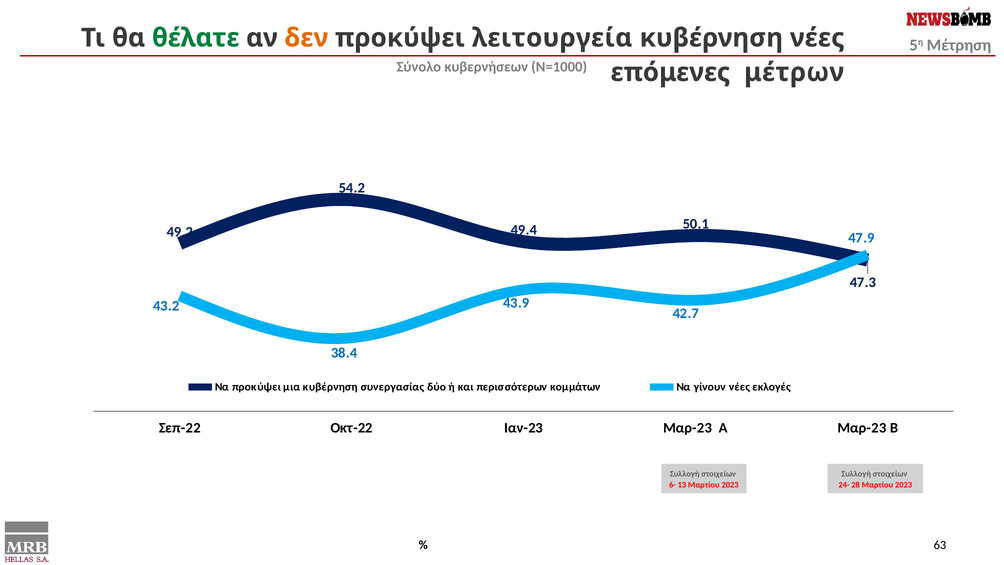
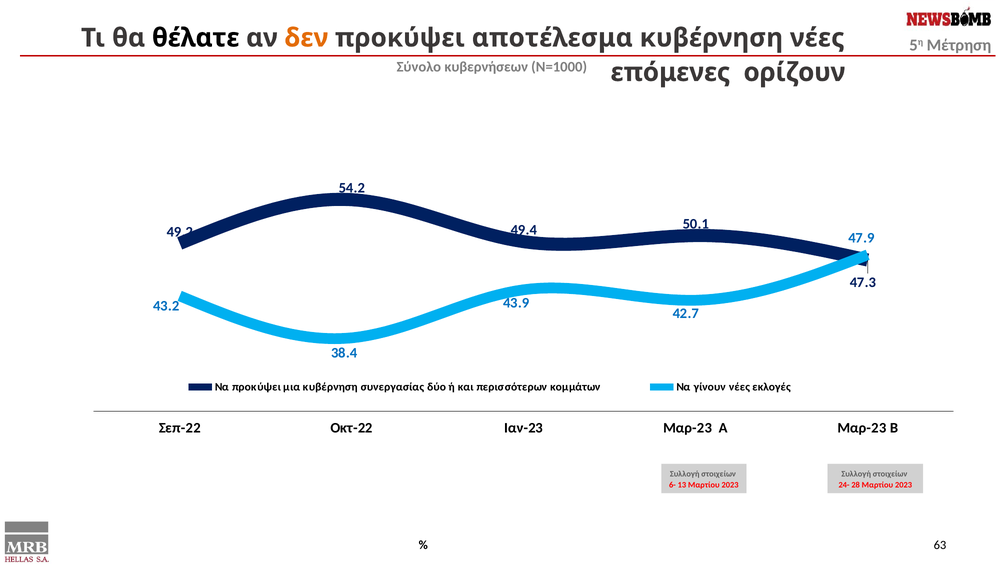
θέλατε colour: green -> black (196, 38)
λειτουργεία: λειτουργεία -> αποτέλεσμα (552, 38)
μέτρων: μέτρων -> ορίζουν (794, 72)
